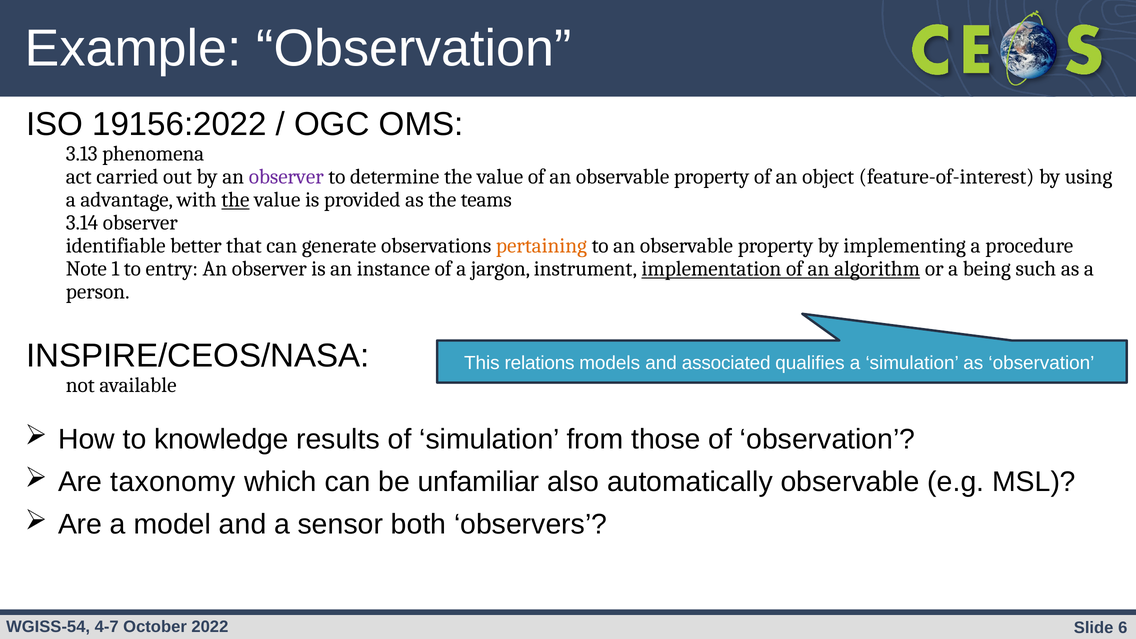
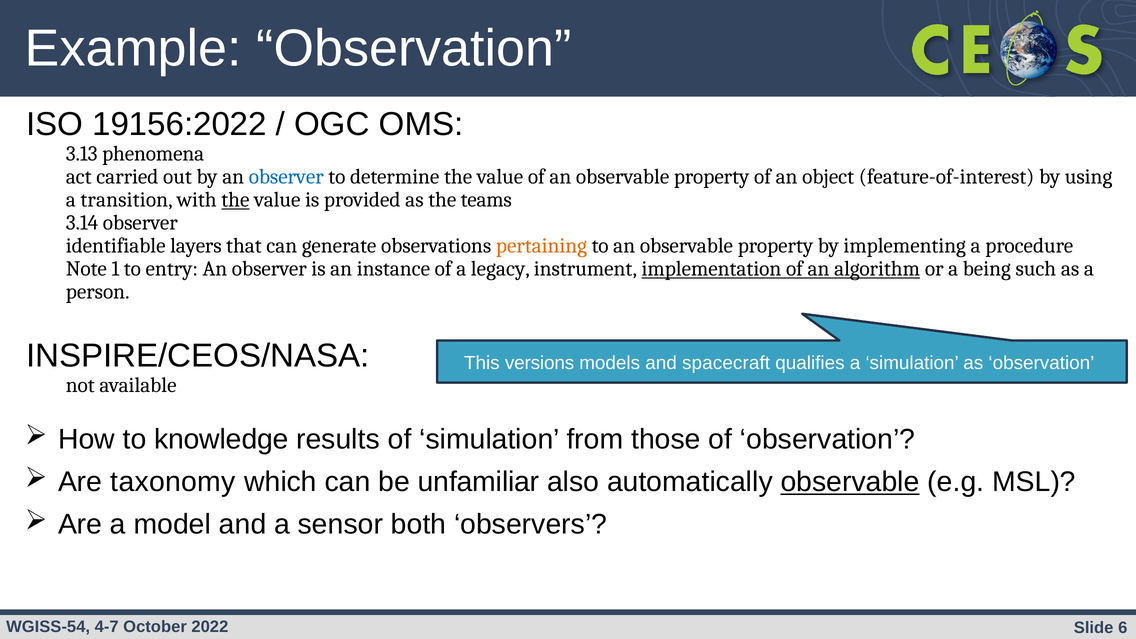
observer colour: purple -> blue (286, 177)
advantage: advantage -> transition (127, 200)
better: better -> layers (196, 246)
jargon: jargon -> legacy (500, 269)
relations: relations -> versions (540, 363)
associated: associated -> spacecraft (726, 363)
observable underline: none -> present (850, 482)
